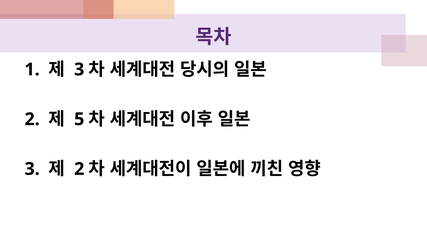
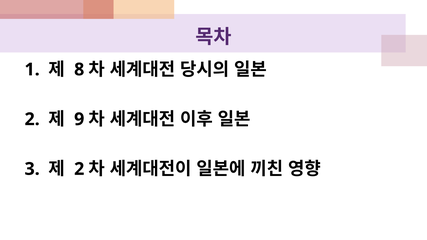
3: 3 -> 8 (79, 70)
5: 5 -> 9 (79, 119)
